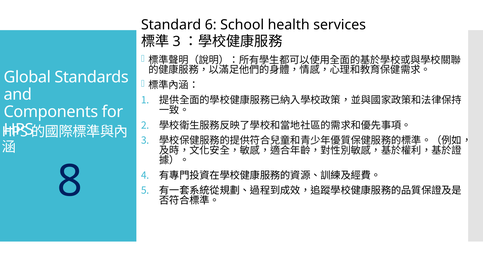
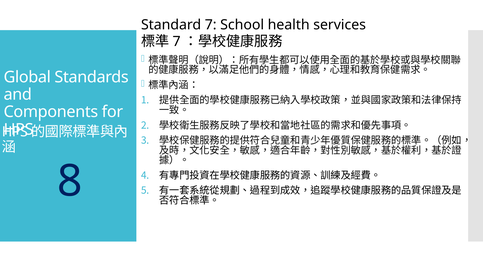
Standard 6: 6 -> 7 (211, 25)
3: 3 -> 7 (177, 42)
